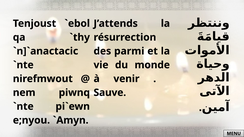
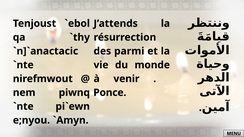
Sauve: Sauve -> Ponce (110, 93)
